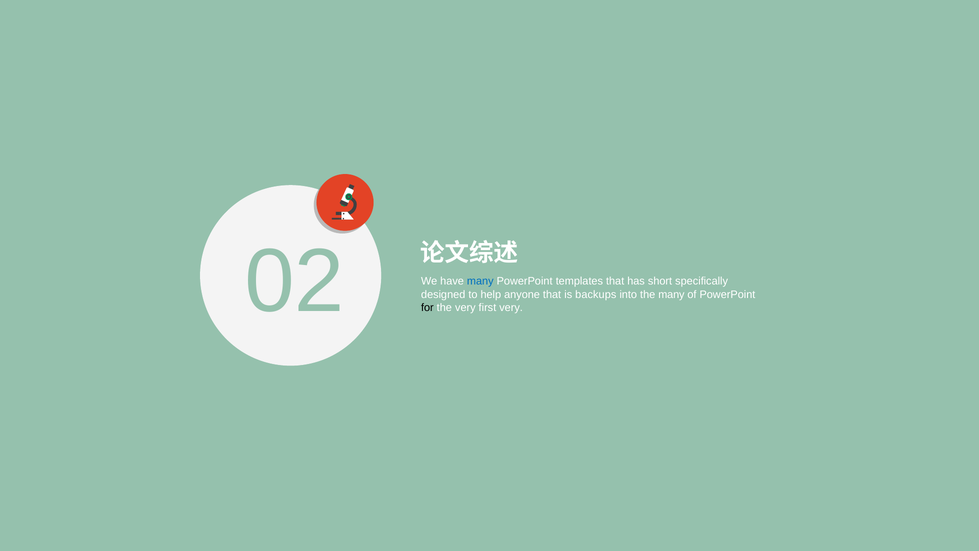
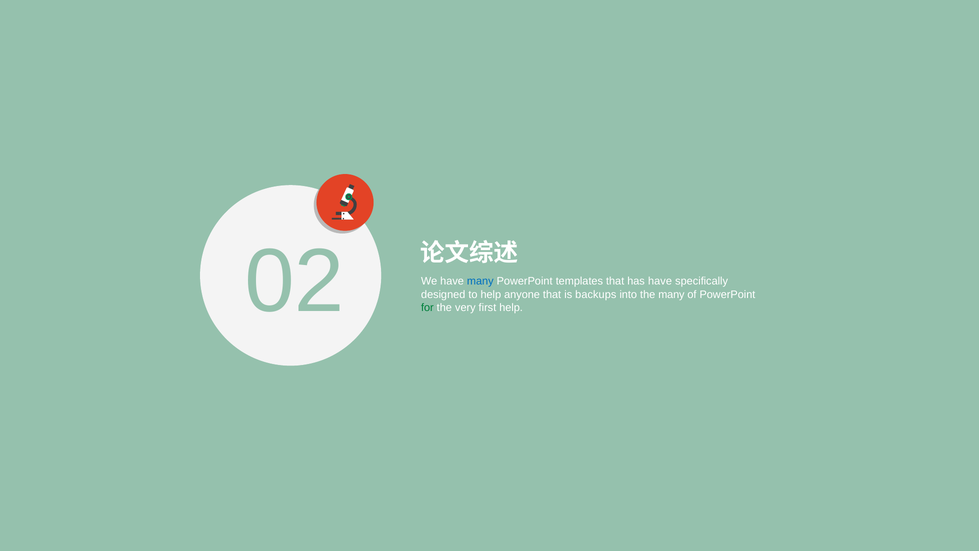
has short: short -> have (660, 281)
for colour: black -> green (427, 307)
first very: very -> help (511, 307)
